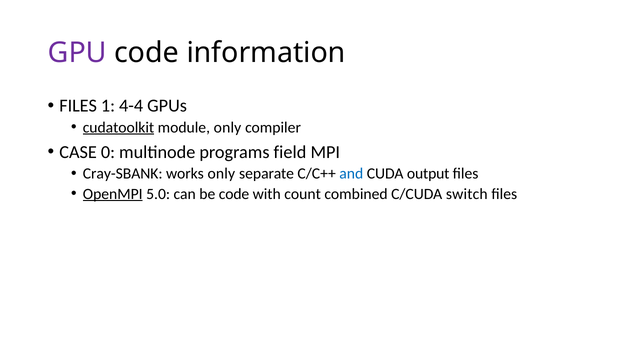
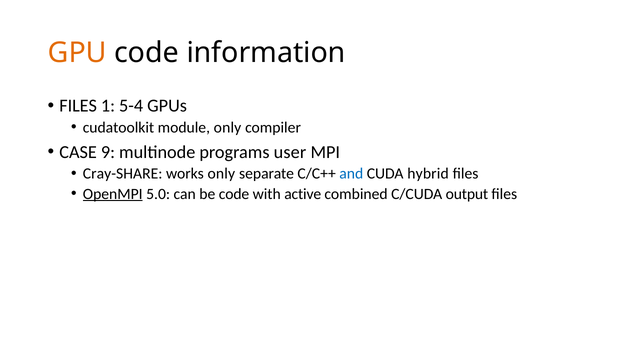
GPU colour: purple -> orange (77, 53)
4-4: 4-4 -> 5-4 (131, 106)
cudatoolkit underline: present -> none (118, 127)
0: 0 -> 9 (108, 152)
field: field -> user (290, 152)
Cray-SBANK: Cray-SBANK -> Cray-SHARE (123, 174)
output: output -> hybrid (428, 174)
count: count -> active (303, 194)
switch: switch -> output (467, 194)
